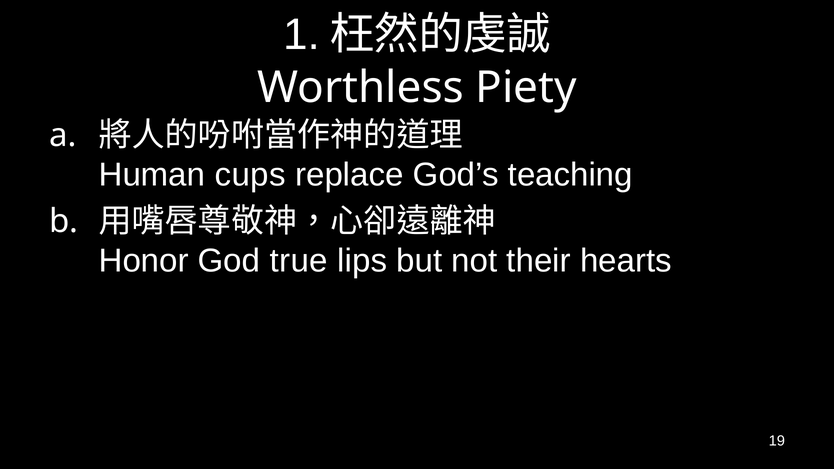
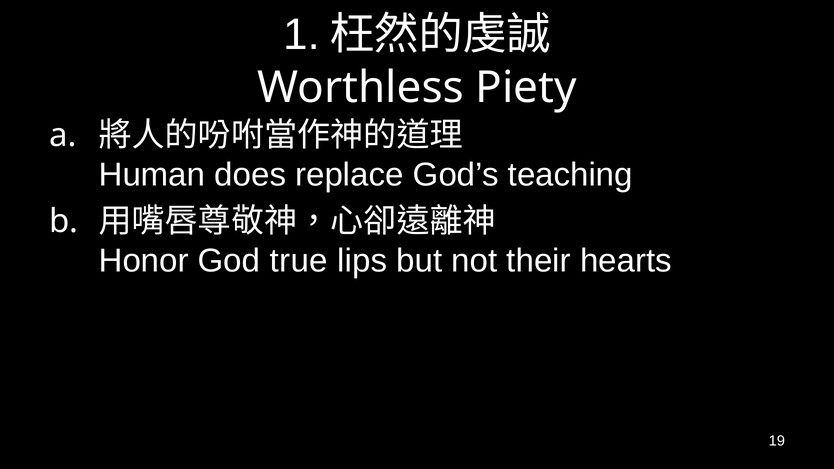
cups: cups -> does (250, 175)
